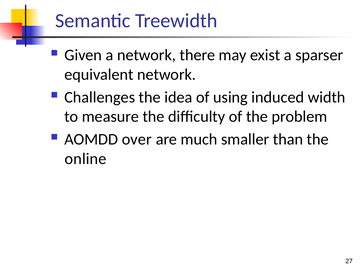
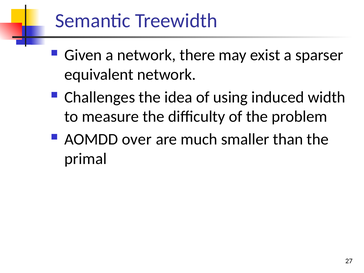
online: online -> primal (86, 159)
